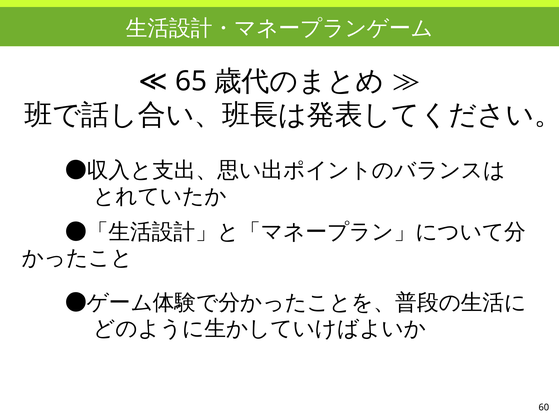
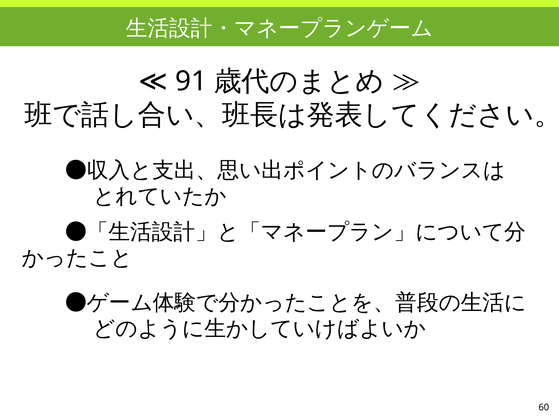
65: 65 -> 91 (191, 81)
